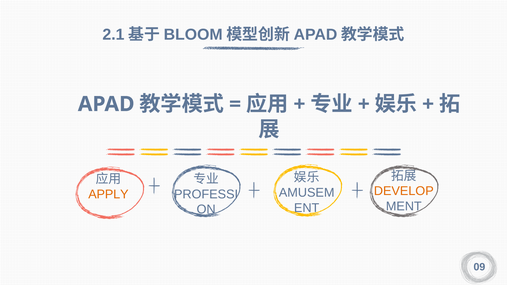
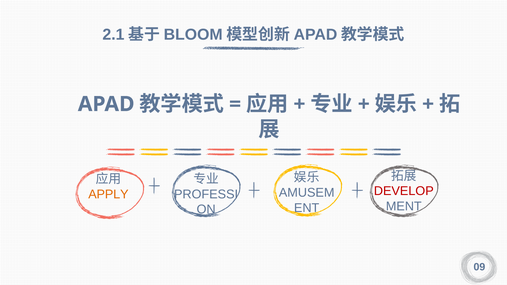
DEVELOP colour: orange -> red (404, 191)
